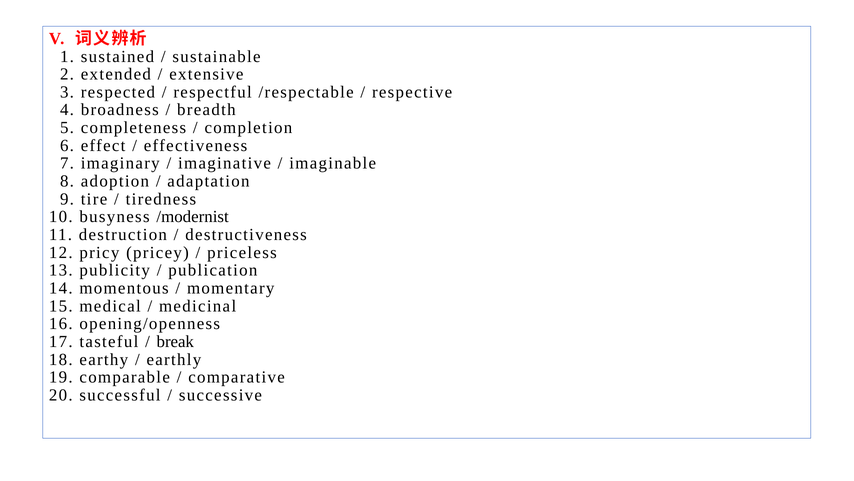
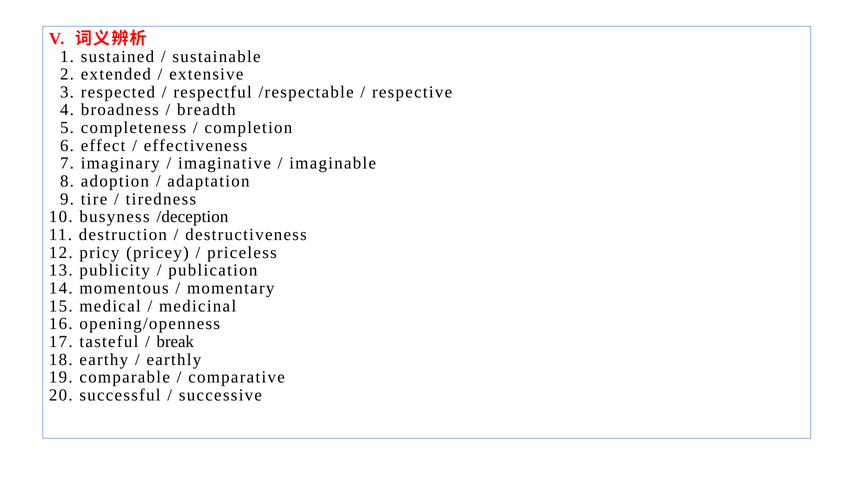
/modernist: /modernist -> /deception (192, 217)
